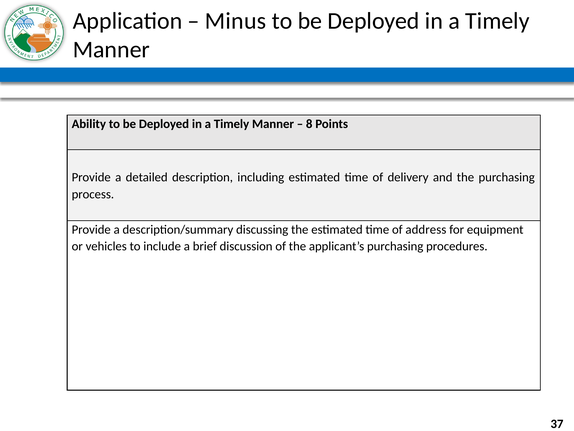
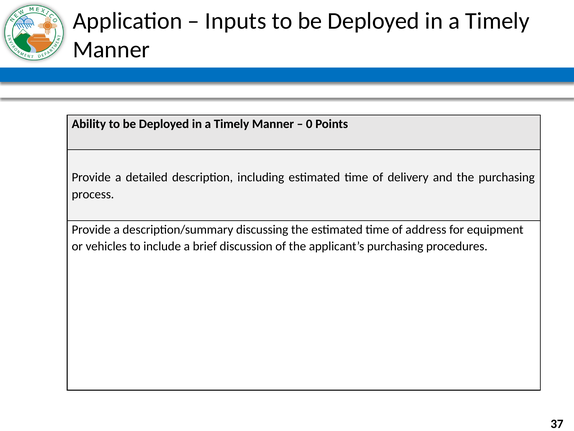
Minus: Minus -> Inputs (236, 21)
8: 8 -> 0 (309, 124)
